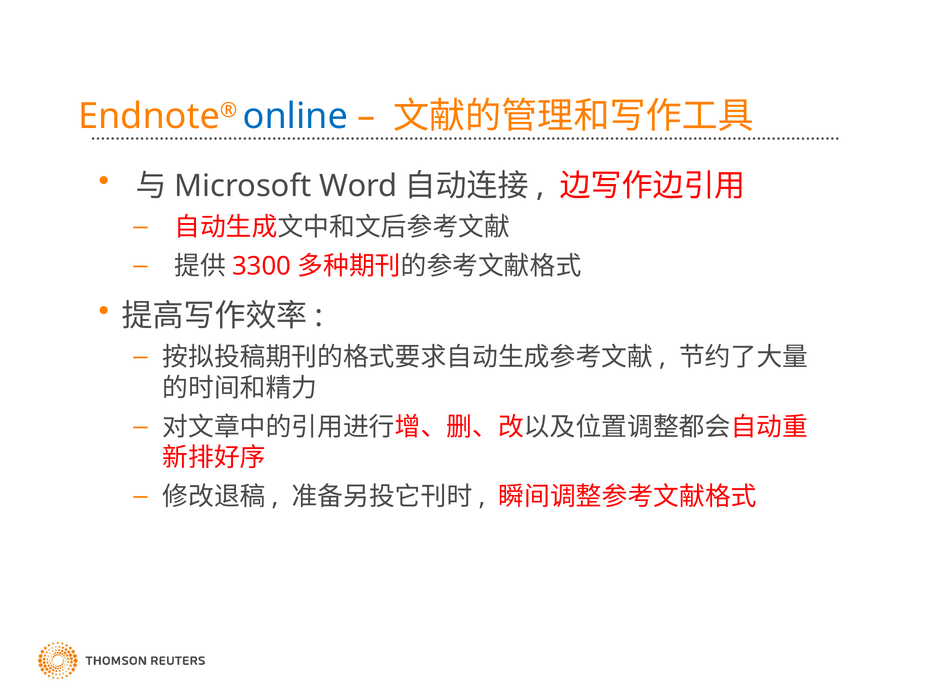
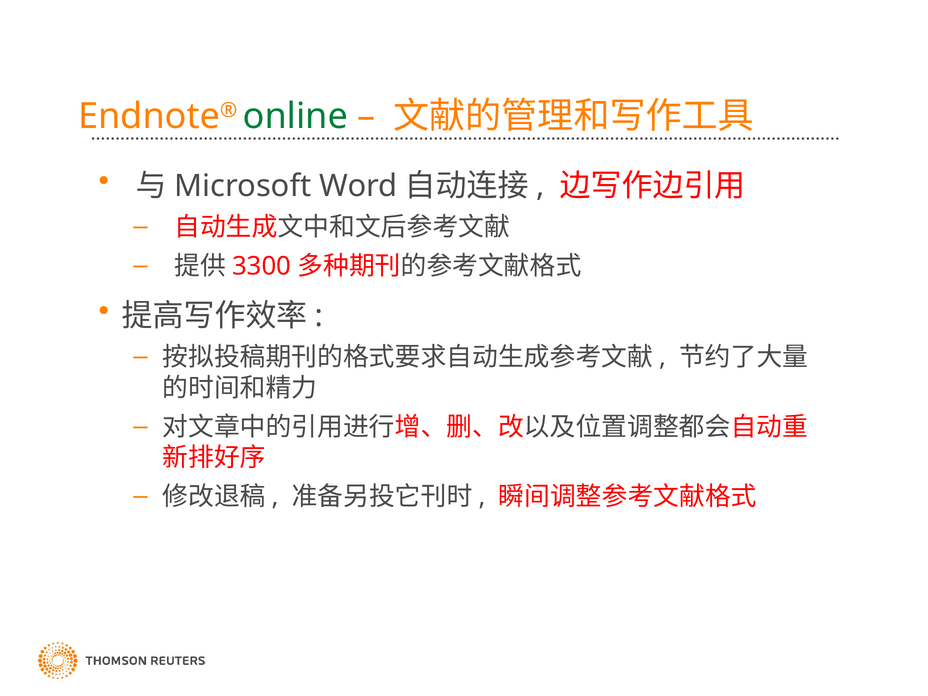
online colour: blue -> green (295, 116)
